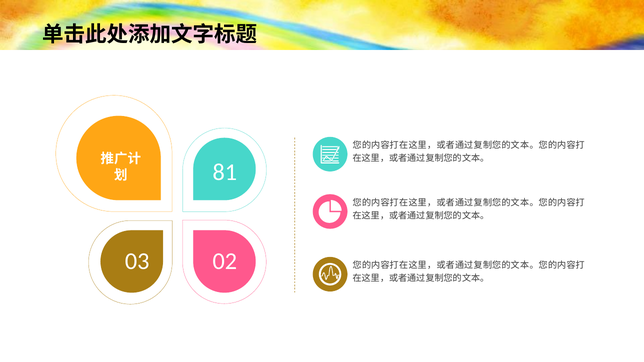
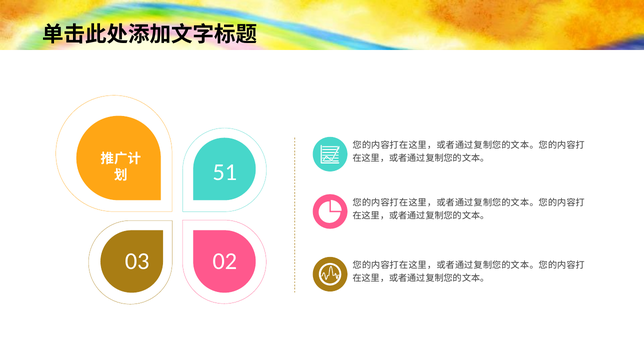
81: 81 -> 51 (225, 172)
